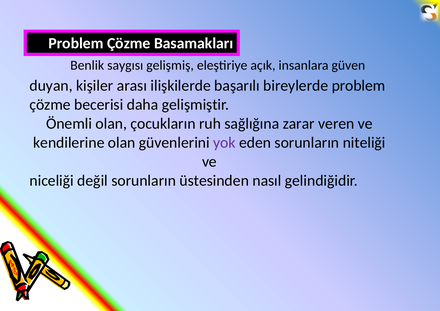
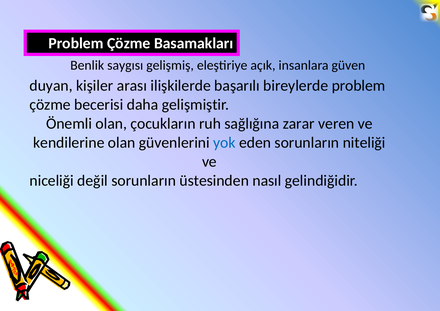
yok colour: purple -> blue (224, 143)
